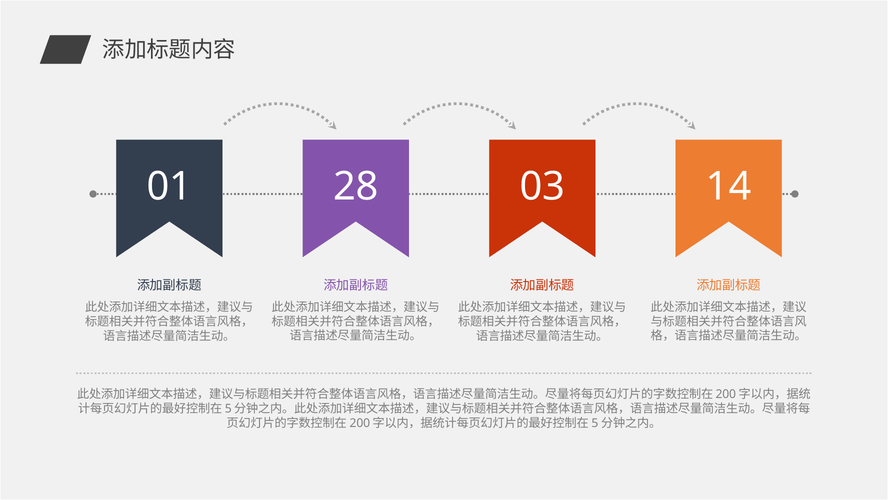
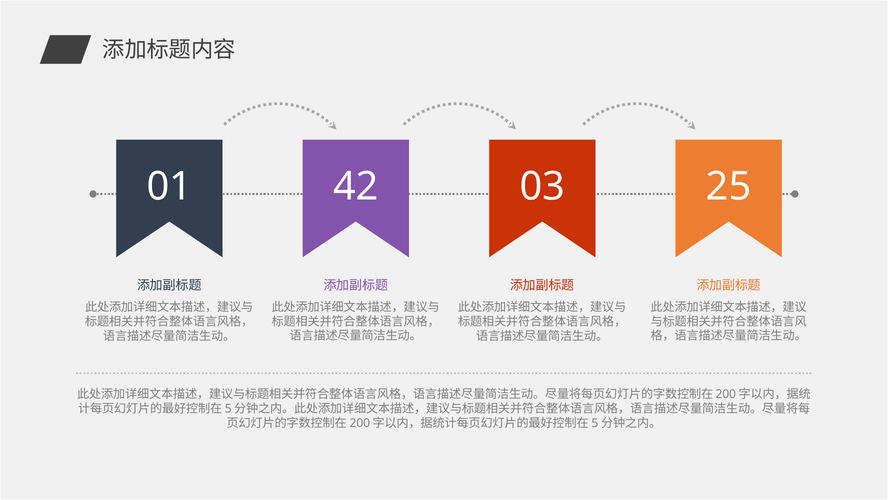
28: 28 -> 42 (356, 186)
14: 14 -> 25 (729, 186)
